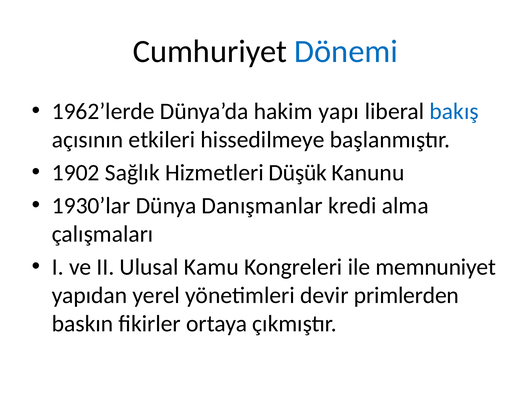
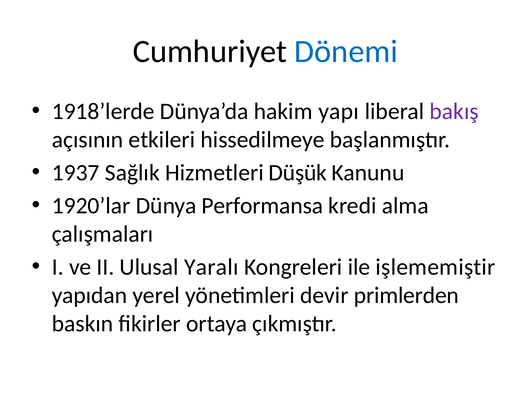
1962’lerde: 1962’lerde -> 1918’lerde (103, 111)
bakış colour: blue -> purple (454, 111)
1902: 1902 -> 1937 (76, 173)
1930’lar: 1930’lar -> 1920’lar (91, 206)
Danışmanlar: Danışmanlar -> Performansa (262, 206)
Kamu: Kamu -> Yaralı (211, 267)
memnuniyet: memnuniyet -> işlememiştir (436, 267)
